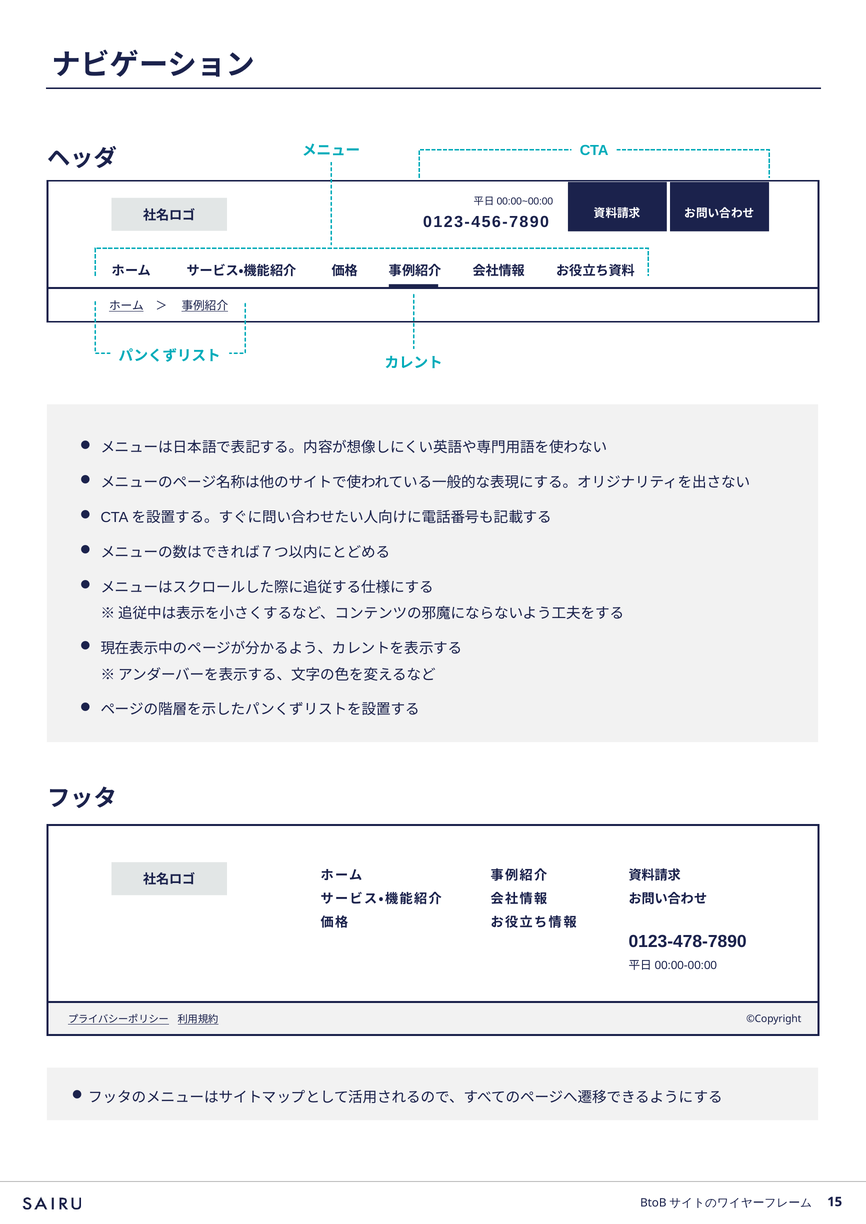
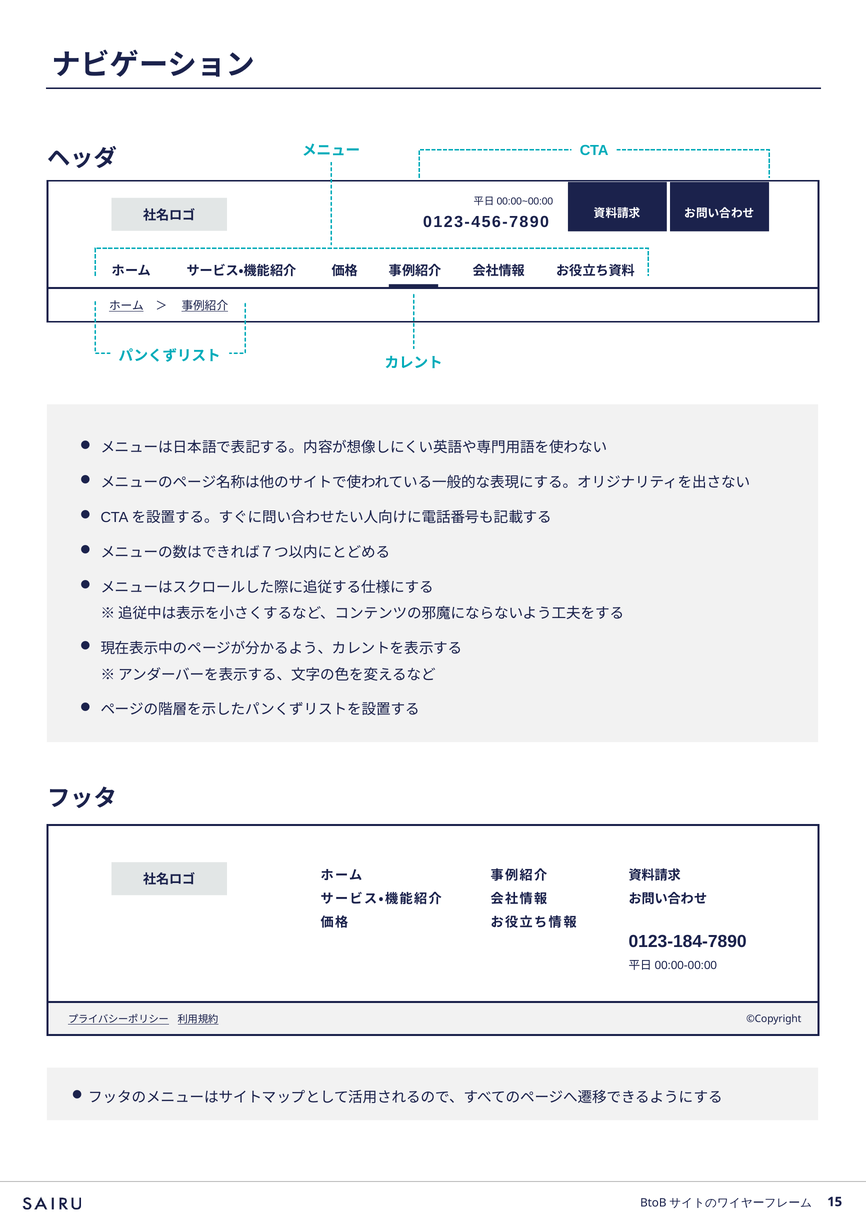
0123-478-7890: 0123-478-7890 -> 0123-184-7890 (688, 942)
